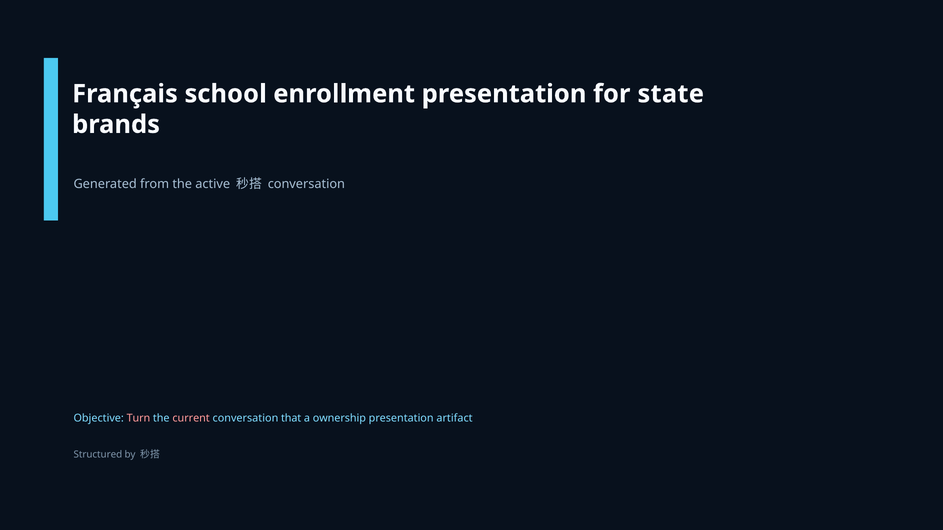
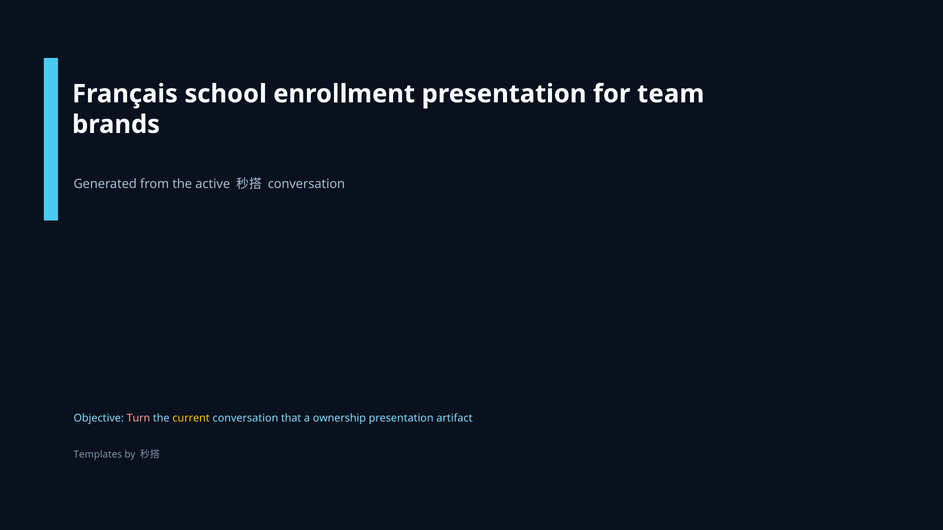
state: state -> team (671, 94)
current colour: pink -> yellow (191, 419)
Structured: Structured -> Templates (98, 455)
